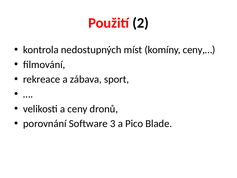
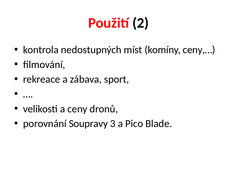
Software: Software -> Soupravy (88, 123)
